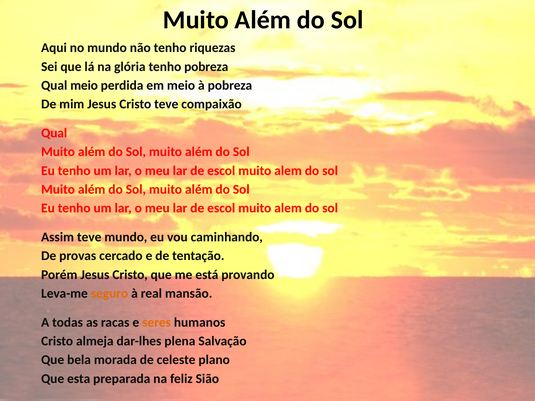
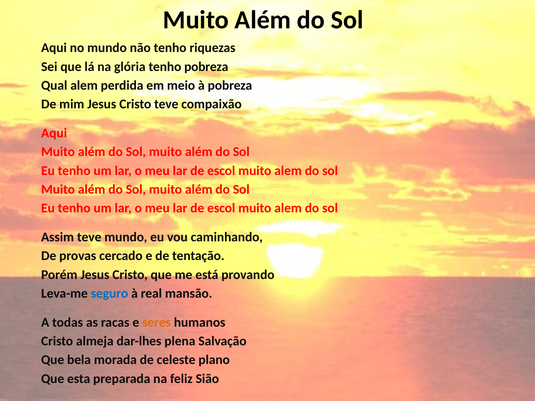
Qual meio: meio -> alem (84, 85)
Qual: Qual -> Aqui (54, 133)
seguro colour: orange -> blue (109, 294)
